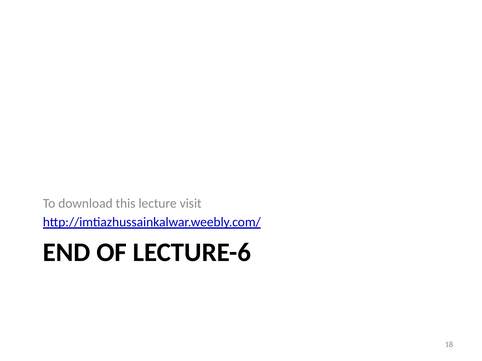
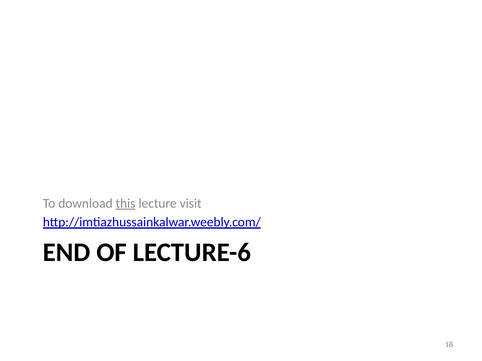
this underline: none -> present (126, 204)
